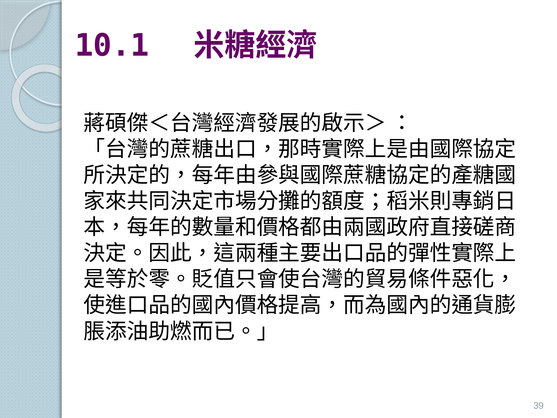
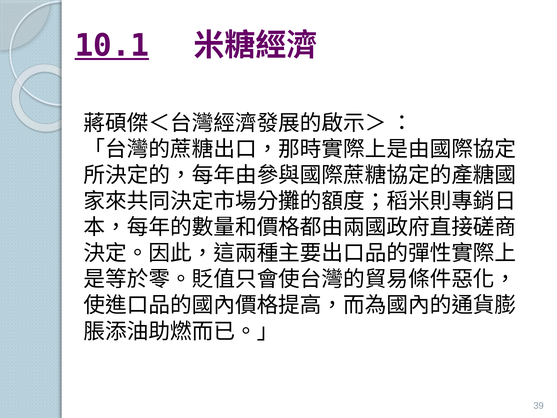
10.1 underline: none -> present (112, 46)
